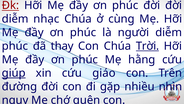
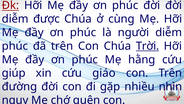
nhạc: nhạc -> được (46, 19)
đã thay: thay -> trên (62, 46)
giúp underline: present -> none (14, 73)
